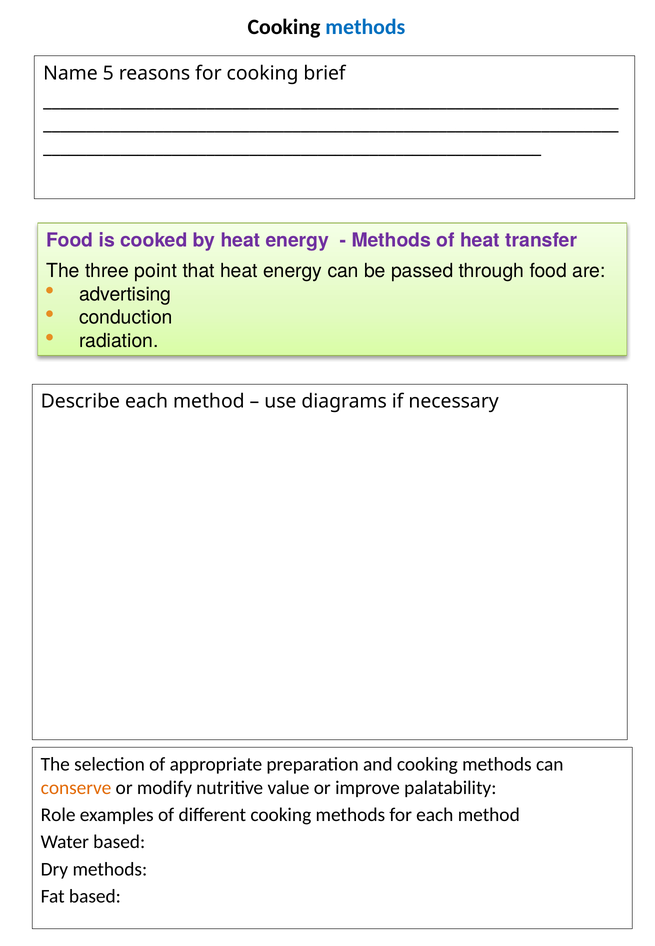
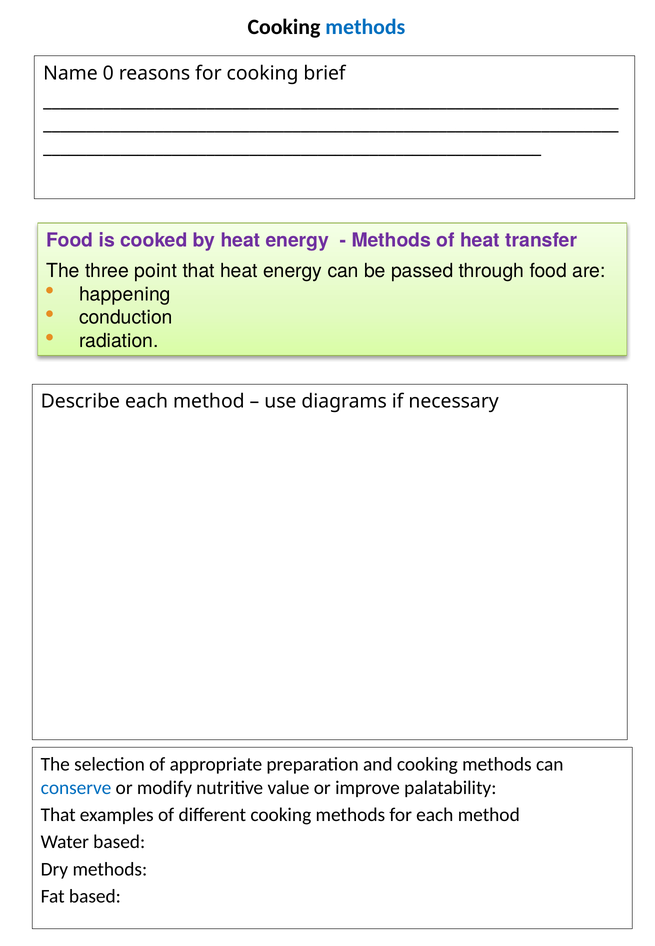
5: 5 -> 0 (108, 73)
advertising: advertising -> happening (125, 294)
conserve colour: orange -> blue (76, 788)
Role: Role -> That (58, 815)
